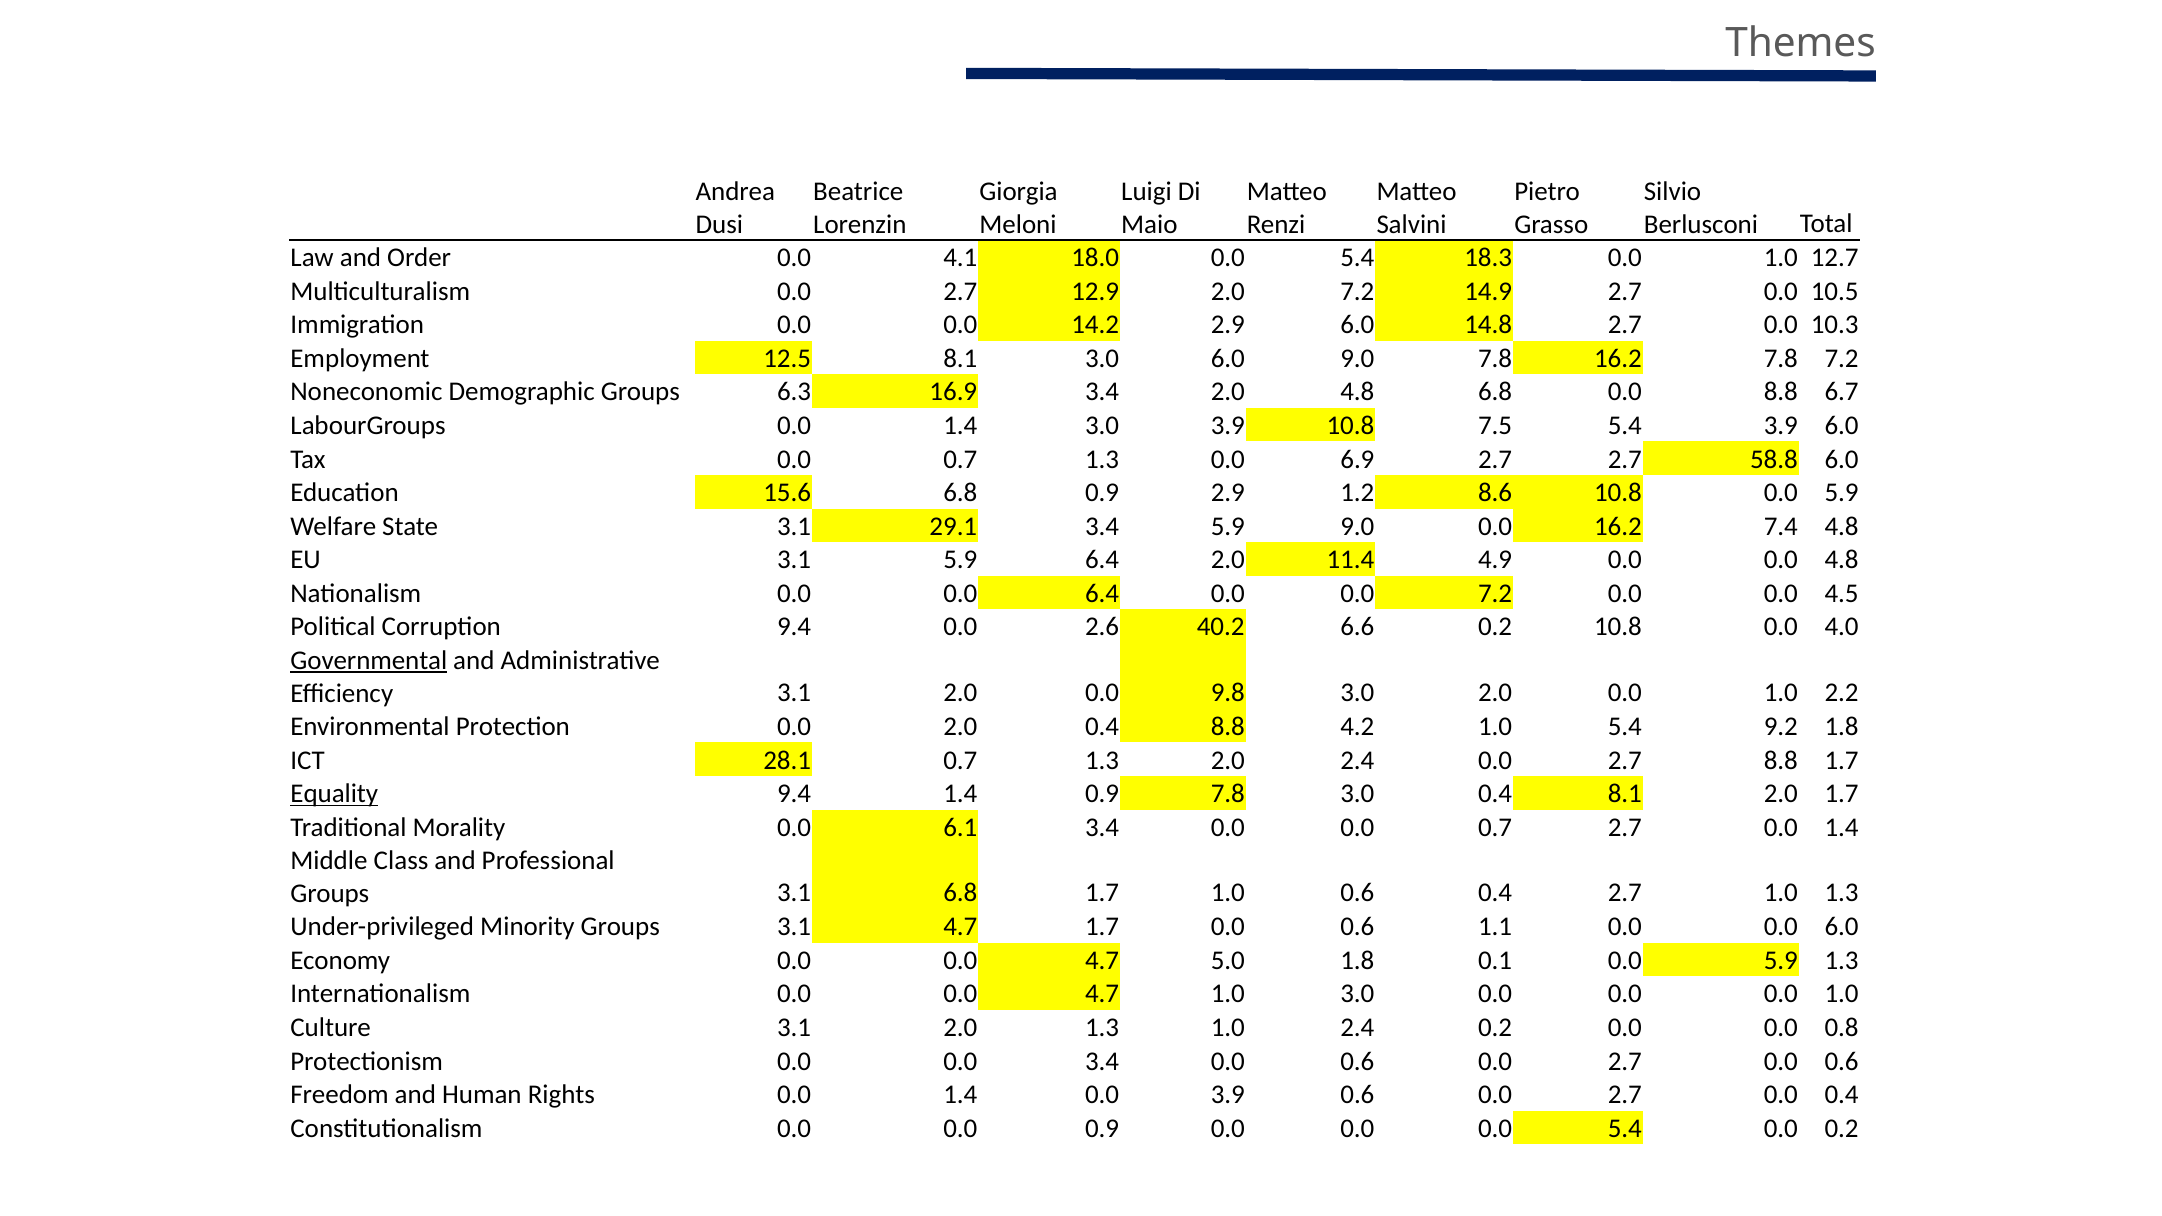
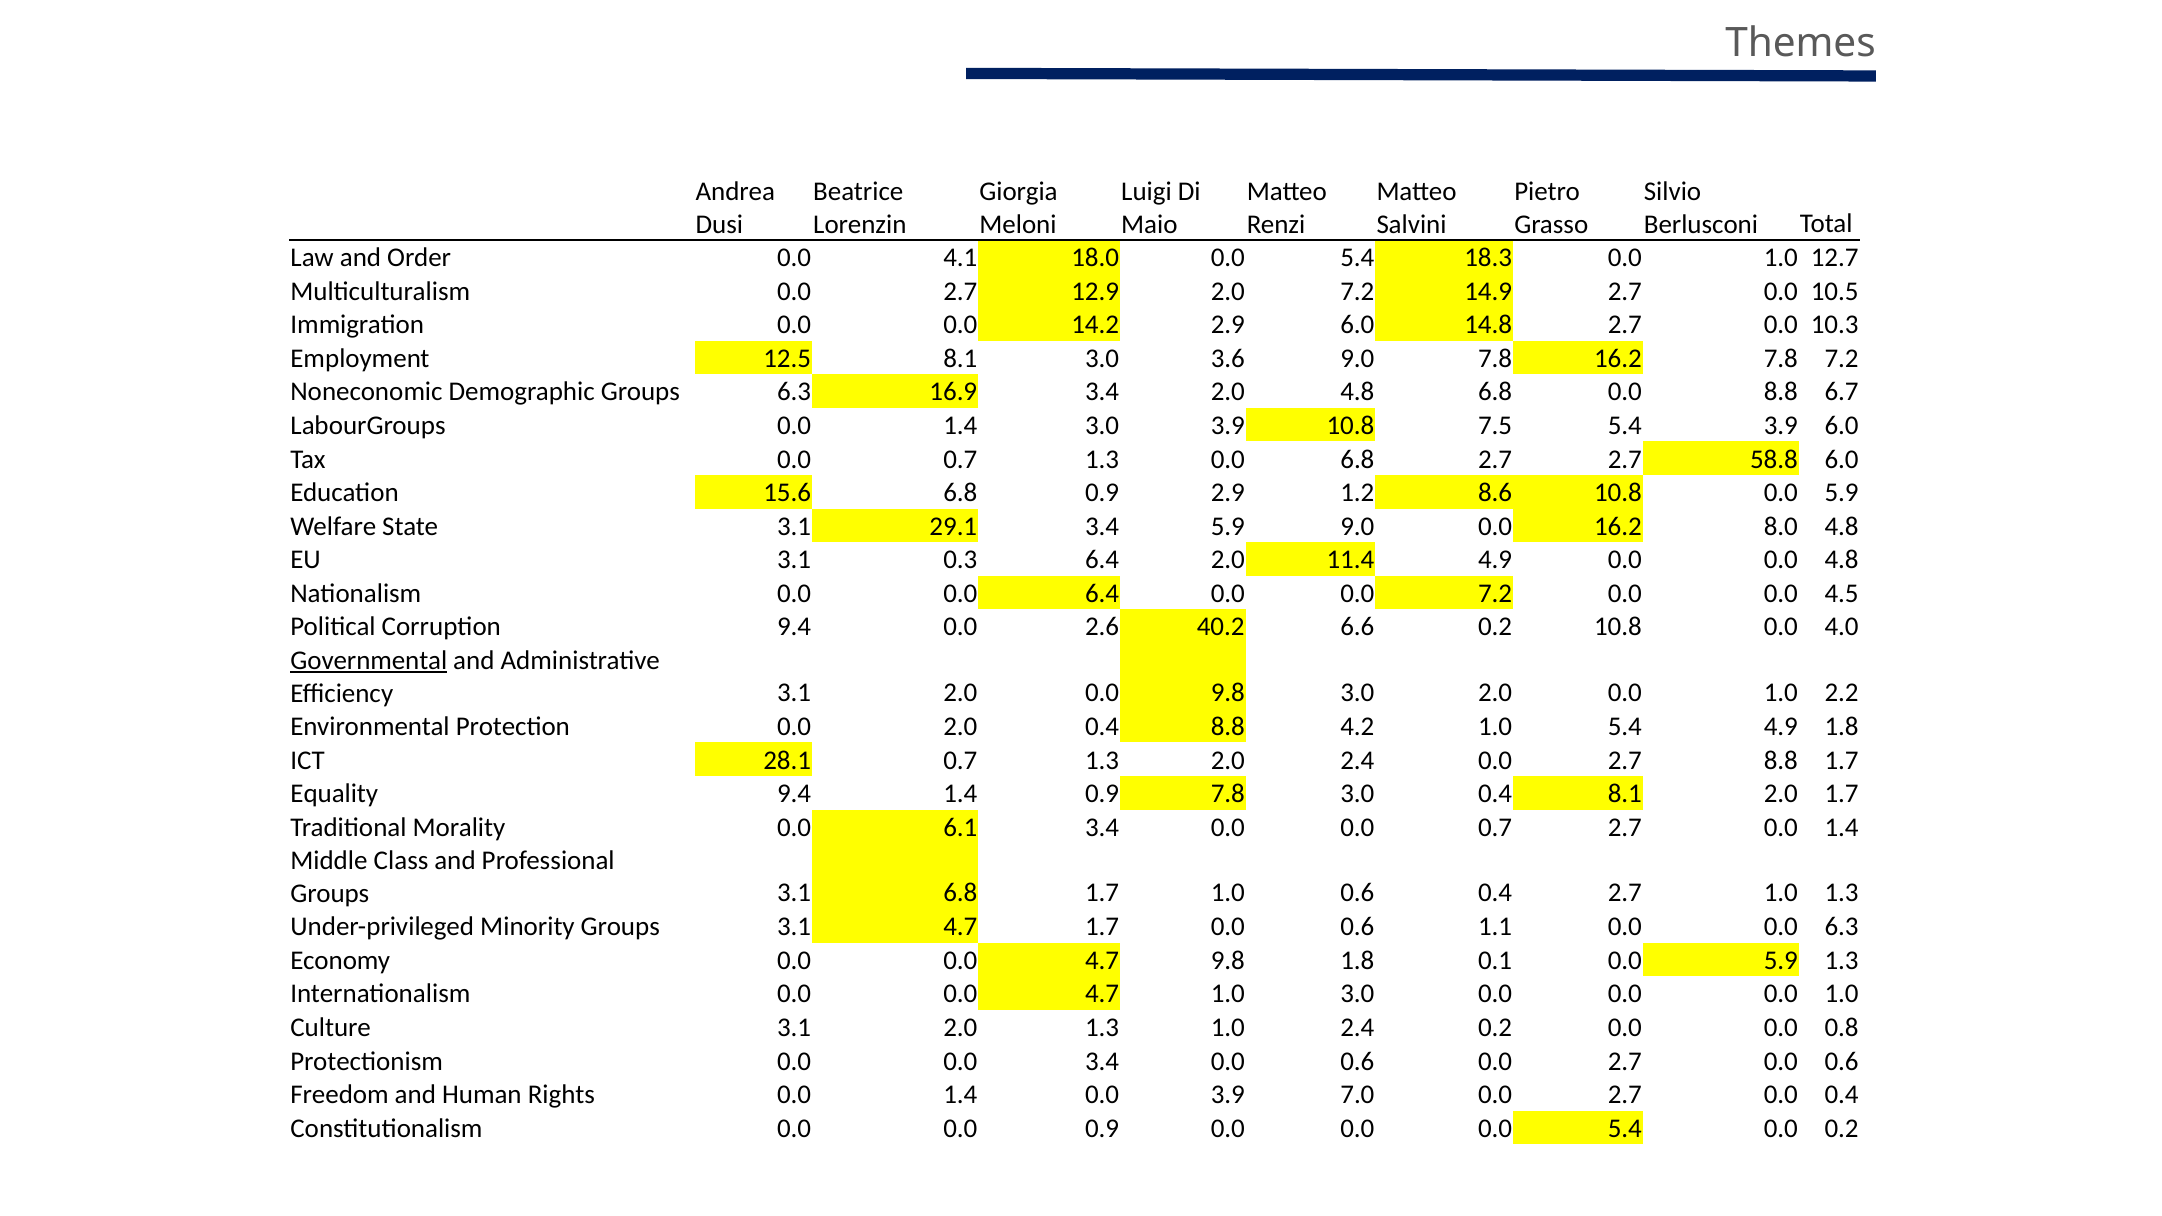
3.0 6.0: 6.0 -> 3.6 (1228, 358)
0.0 6.9: 6.9 -> 6.8 (1357, 459)
7.4: 7.4 -> 8.0 (1781, 526)
3.1 5.9: 5.9 -> 0.3 (960, 560)
5.4 9.2: 9.2 -> 4.9 (1781, 727)
Equality underline: present -> none (334, 794)
0.0 6.0: 6.0 -> 6.3 (1842, 927)
4.7 5.0: 5.0 -> 9.8 (1228, 961)
3.9 0.6: 0.6 -> 7.0 (1357, 1095)
